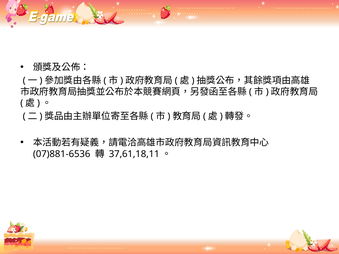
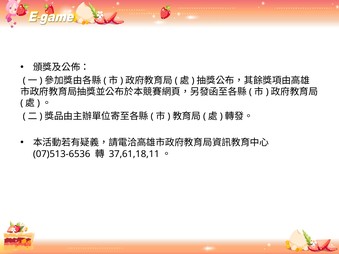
07)881-6536: 07)881-6536 -> 07)513-6536 (62, 154)
